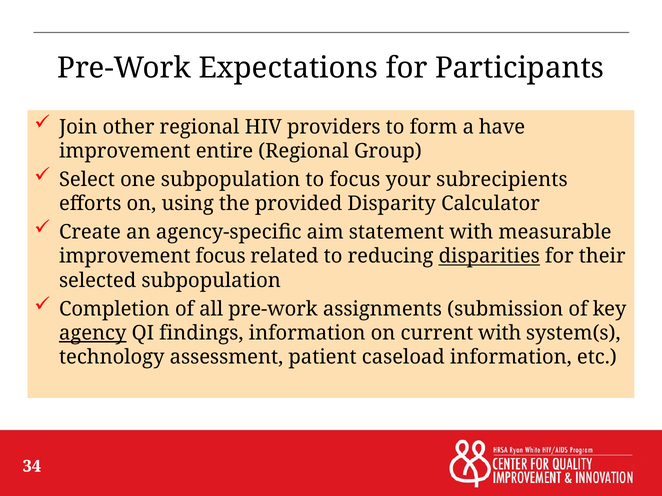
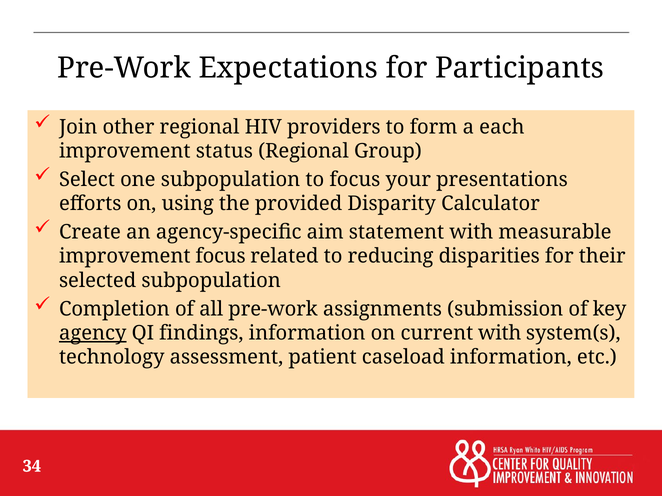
have: have -> each (502, 127)
entire: entire -> status (224, 151)
subrecipients: subrecipients -> presentations (502, 180)
disparities underline: present -> none (489, 257)
